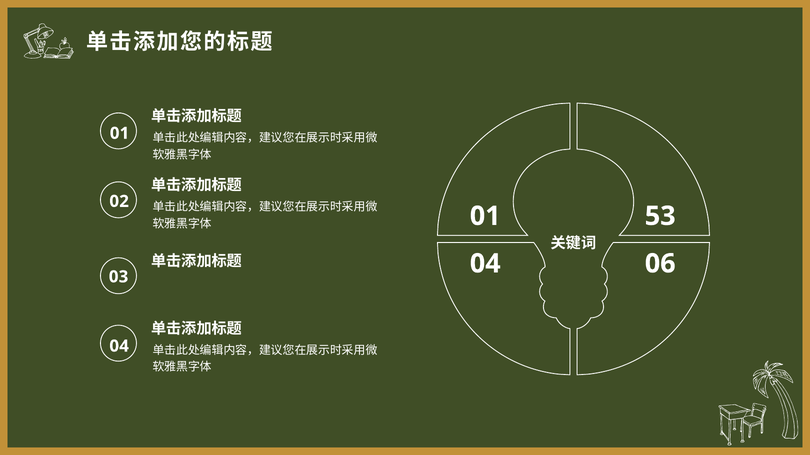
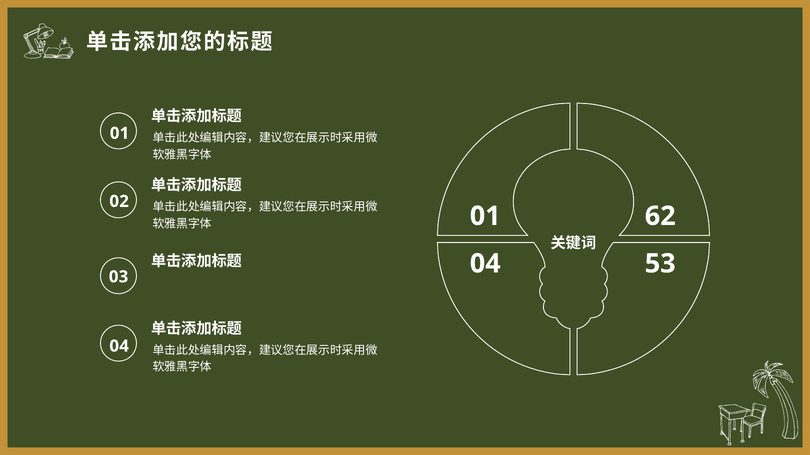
53: 53 -> 62 (660, 216)
06: 06 -> 53 (660, 264)
